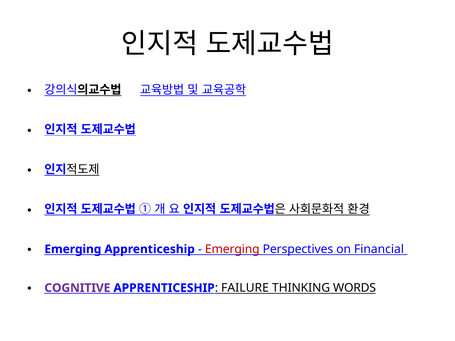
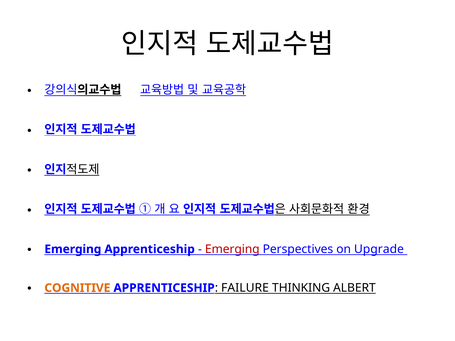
Financial: Financial -> Upgrade (379, 249)
COGNITIVE colour: purple -> orange (77, 288)
WORDS: WORDS -> ALBERT (354, 288)
